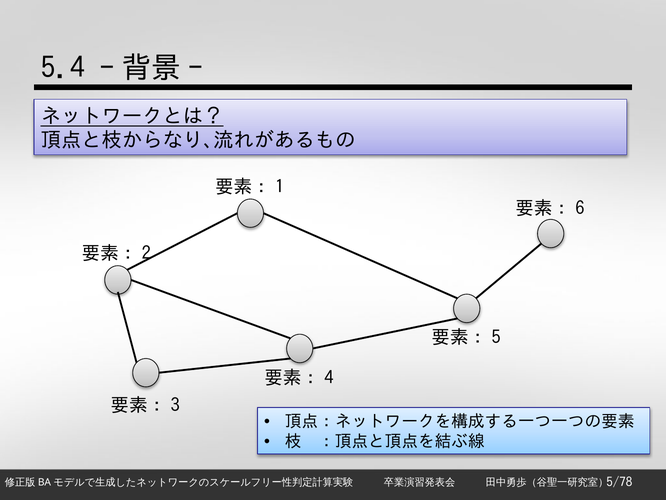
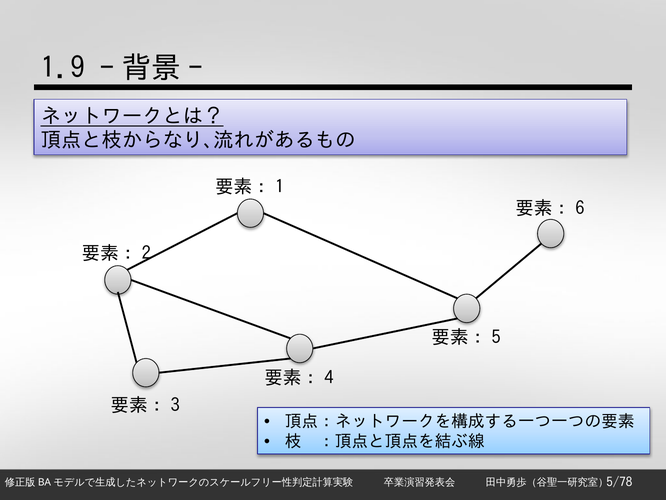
5.4: 5.4 -> 1.9 (63, 68)
